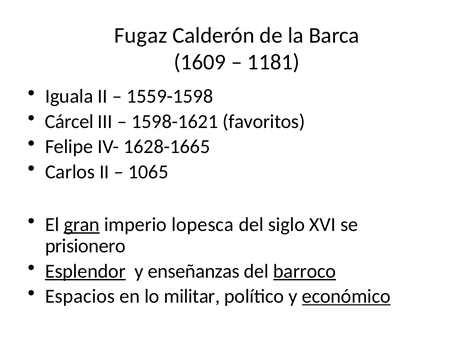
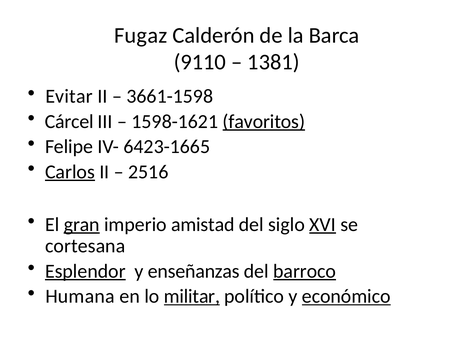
1609: 1609 -> 9110 (200, 62)
1181: 1181 -> 1381 (273, 62)
Iguala: Iguala -> Evitar (69, 96)
1559-1598: 1559-1598 -> 3661-1598 (170, 96)
favoritos underline: none -> present (264, 122)
1628-1665: 1628-1665 -> 6423-1665 (167, 147)
Carlos underline: none -> present (70, 172)
1065: 1065 -> 2516 (148, 172)
lopesca: lopesca -> amistad (203, 225)
XVI underline: none -> present (323, 225)
prisionero: prisionero -> cortesana (85, 246)
Espacios: Espacios -> Humana (80, 297)
militar underline: none -> present (192, 297)
